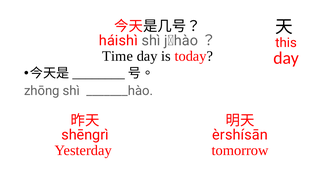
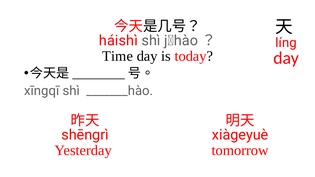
this: this -> líng (286, 43)
zhōng: zhōng -> xīngqī (42, 91)
èrshísān: èrshísān -> xiàgeyuè (240, 135)
